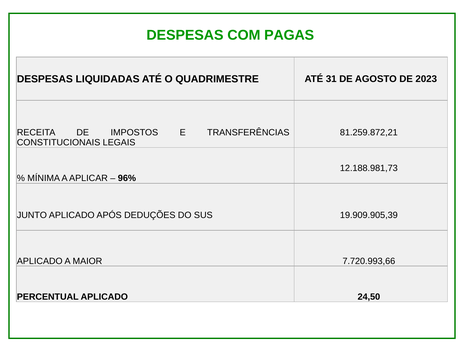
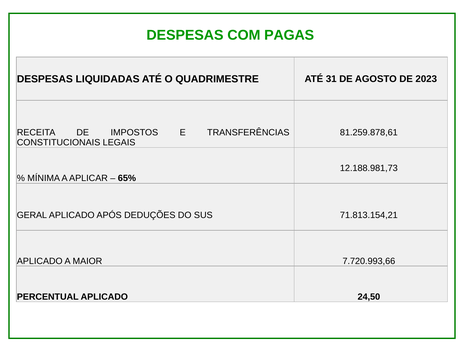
81.259.872,21: 81.259.872,21 -> 81.259.878,61 (369, 132)
96%: 96% -> 65% (127, 178)
JUNTO: JUNTO -> GERAL (32, 215)
19.909.905,39: 19.909.905,39 -> 71.813.154,21 (369, 215)
